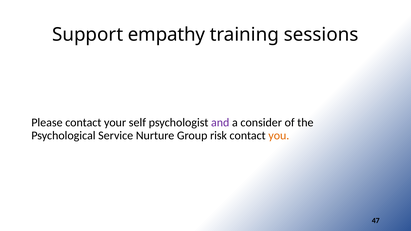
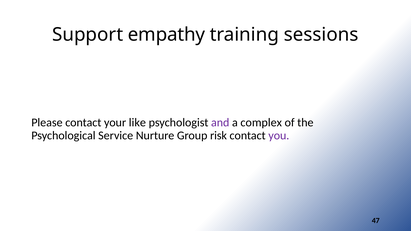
self: self -> like (137, 123)
consider: consider -> complex (261, 123)
you colour: orange -> purple (279, 136)
